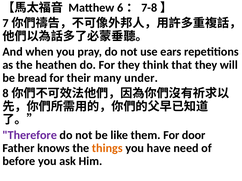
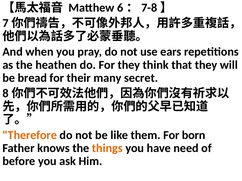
under: under -> secret (141, 78)
Therefore colour: purple -> orange (30, 135)
door: door -> born (194, 135)
